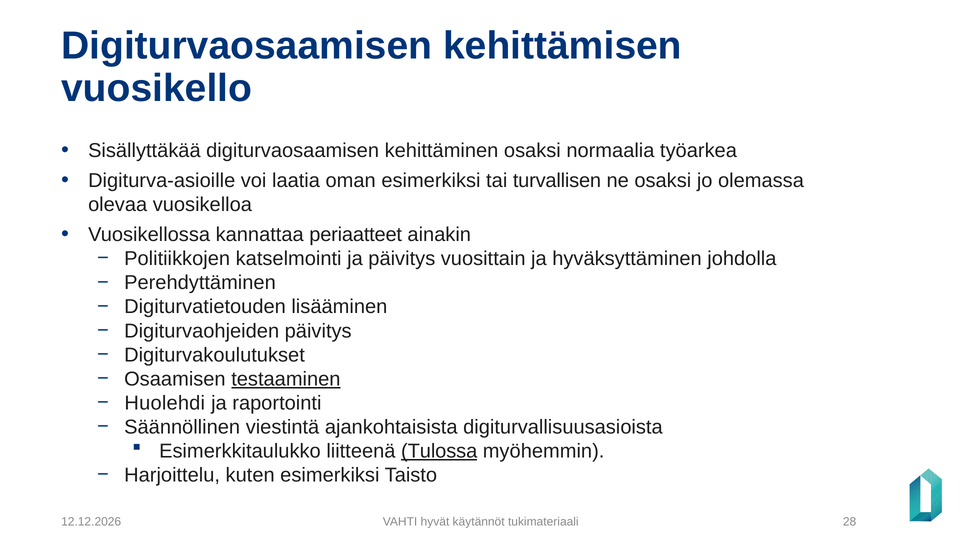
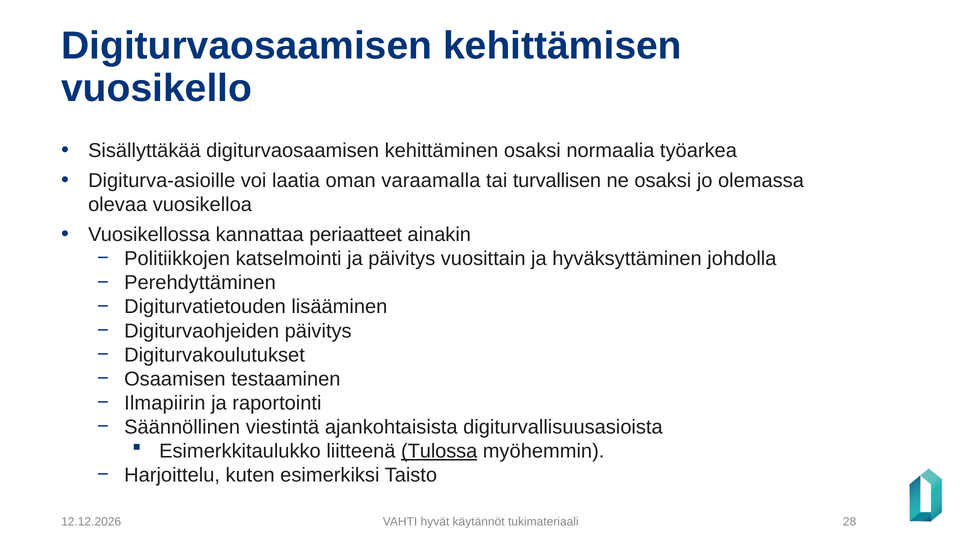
oman esimerkiksi: esimerkiksi -> varaamalla (431, 181)
testaaminen underline: present -> none (286, 379)
Huolehdi: Huolehdi -> Ilmapiirin (165, 403)
